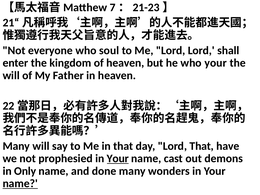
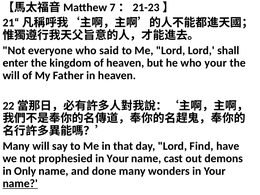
soul: soul -> said (109, 50)
Lord That: That -> Find (202, 146)
Your underline: present -> none (118, 159)
